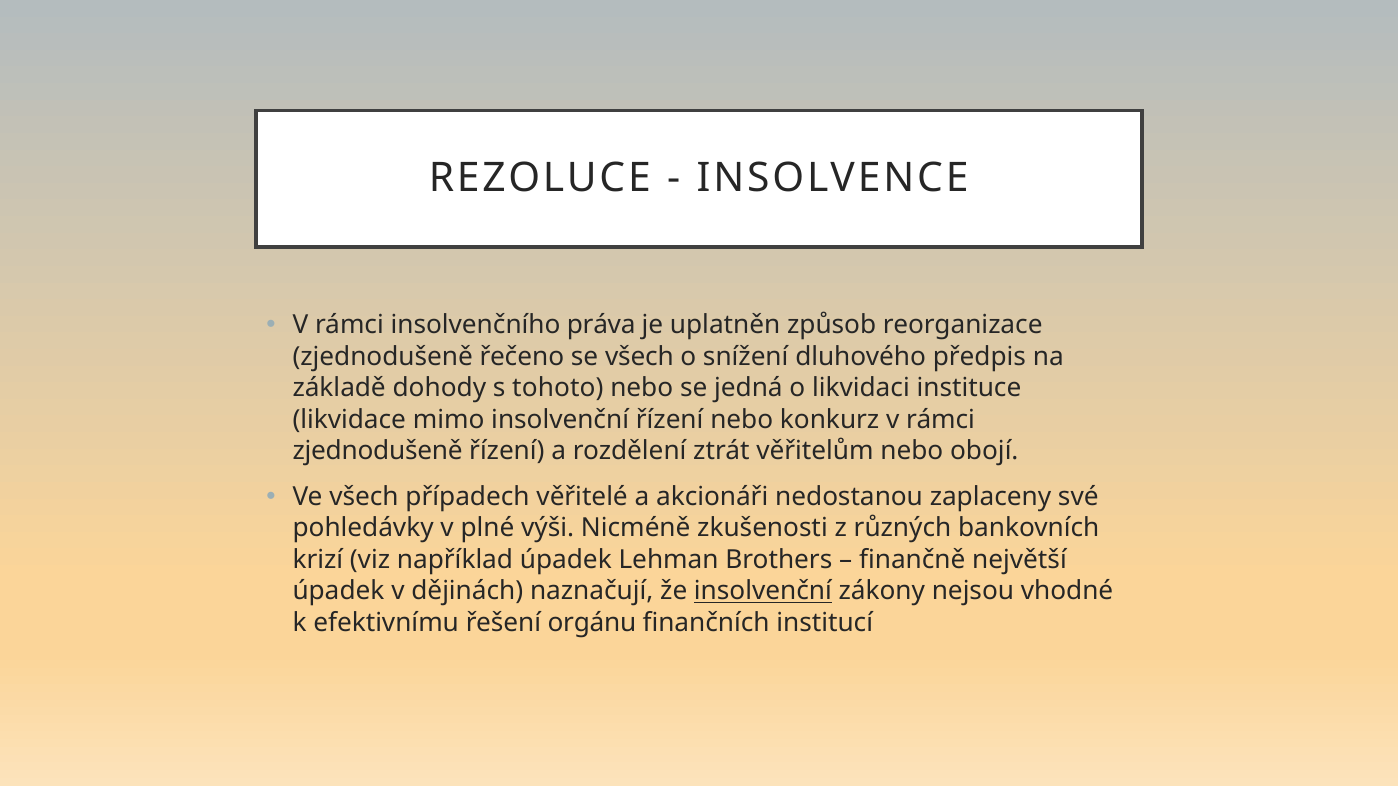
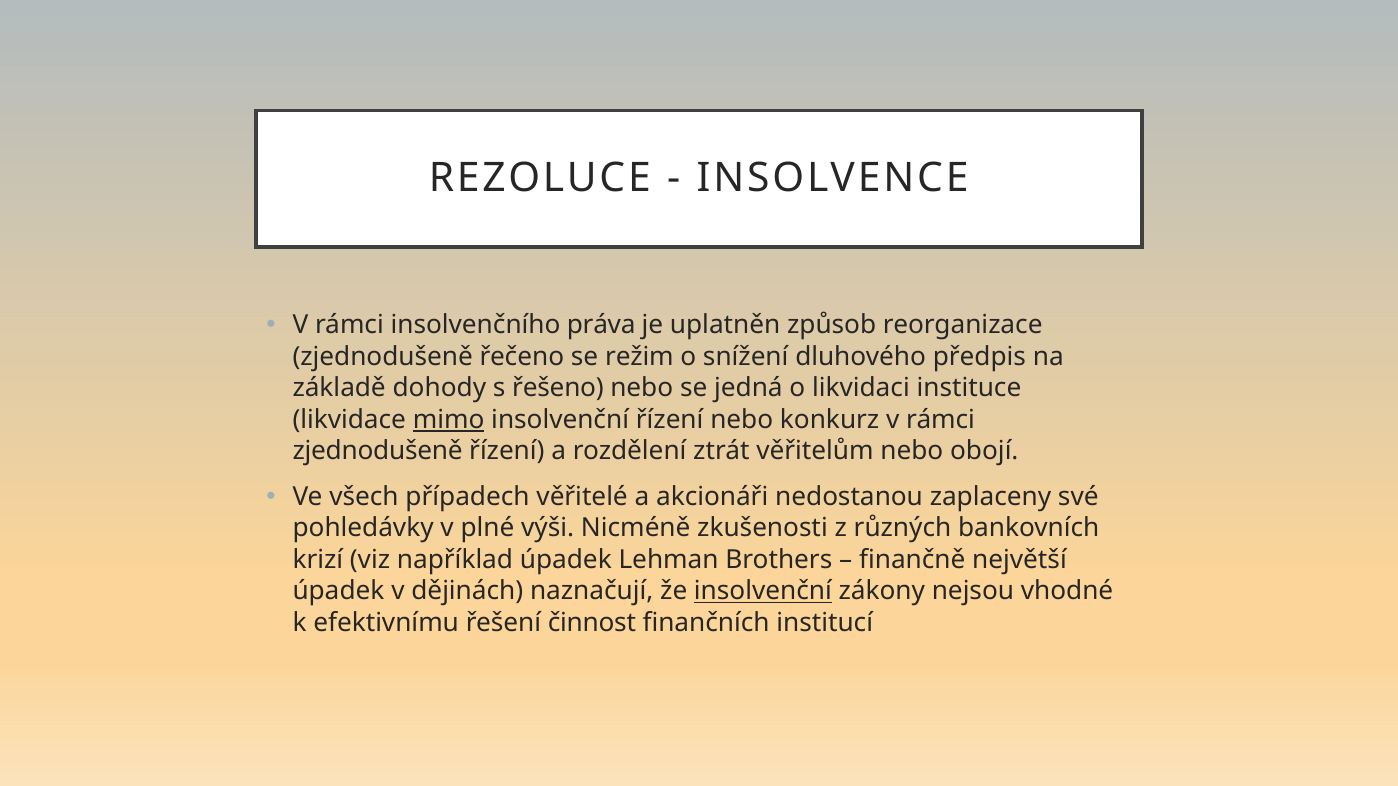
se všech: všech -> režim (639, 357)
tohoto: tohoto -> řešeno (558, 388)
mimo underline: none -> present (449, 420)
orgánu: orgánu -> činnost (592, 623)
